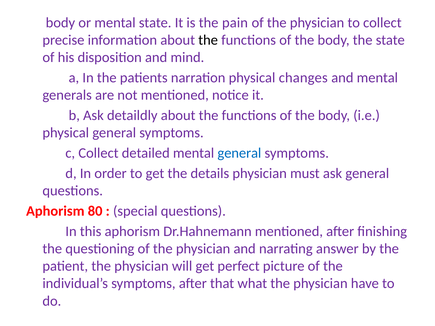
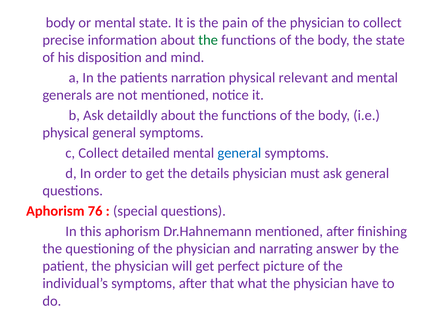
the colour: black -> green (208, 40)
changes: changes -> relevant (303, 78)
80: 80 -> 76 (95, 211)
